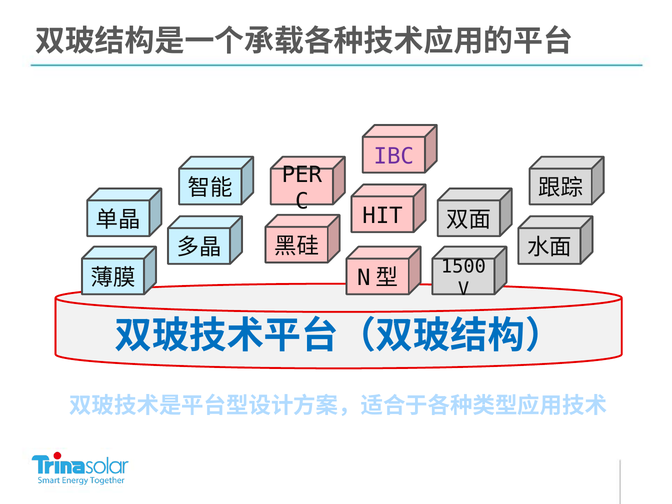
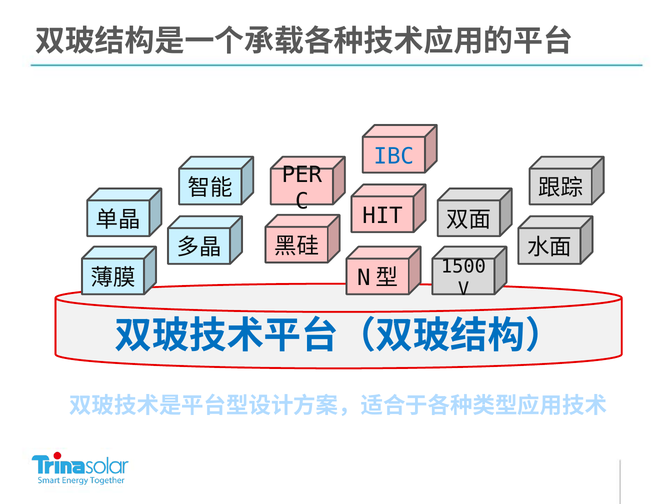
IBC colour: purple -> blue (394, 156)
